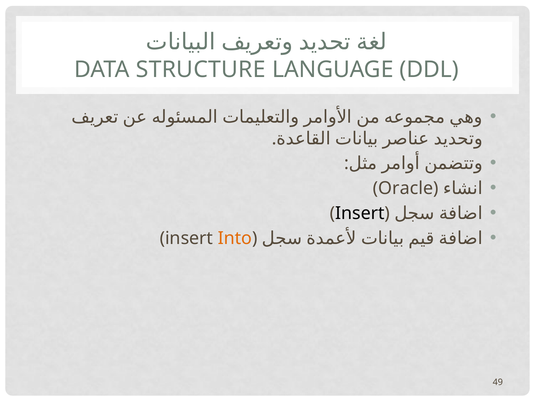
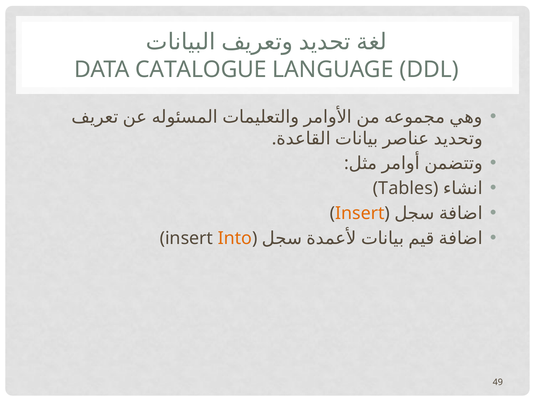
STRUCTURE: STRUCTURE -> CATALOGUE (201, 70)
Oracle: Oracle -> Tables (406, 188)
Insert colour: black -> orange (360, 213)
